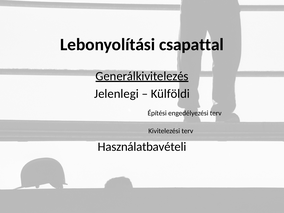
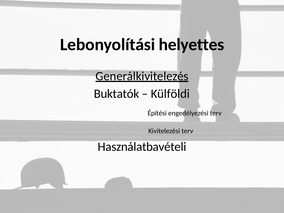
csapattal: csapattal -> helyettes (192, 45)
Jelenlegi: Jelenlegi -> Buktatók (117, 94)
